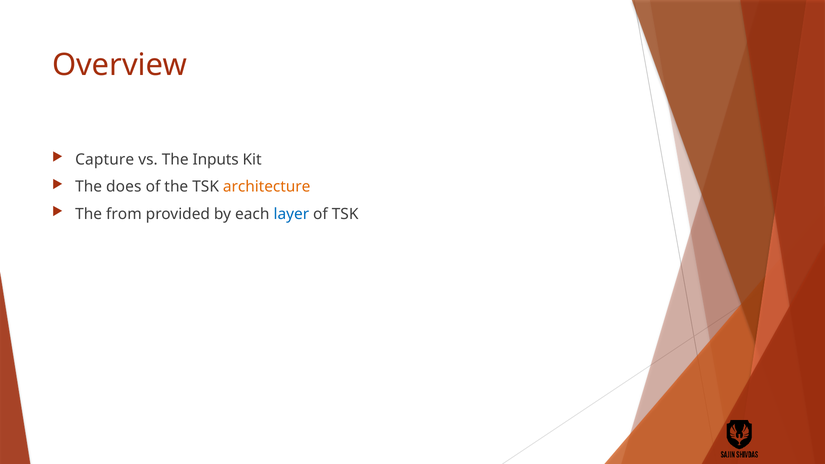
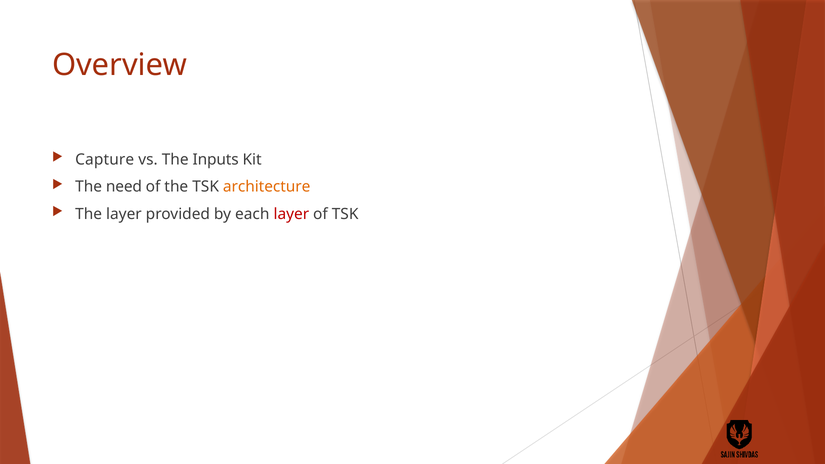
does: does -> need (124, 187)
The from: from -> layer (124, 214)
layer colour: blue -> red (291, 214)
